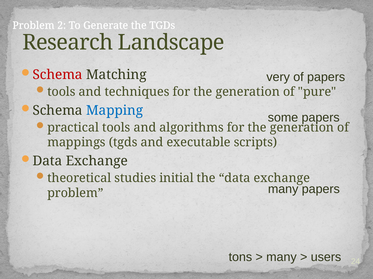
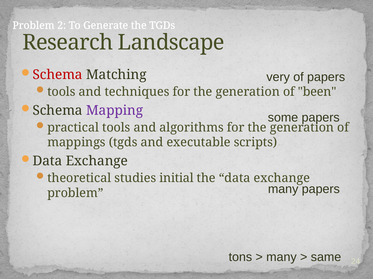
pure: pure -> been (317, 92)
Mapping colour: blue -> purple (115, 111)
users: users -> same (326, 258)
